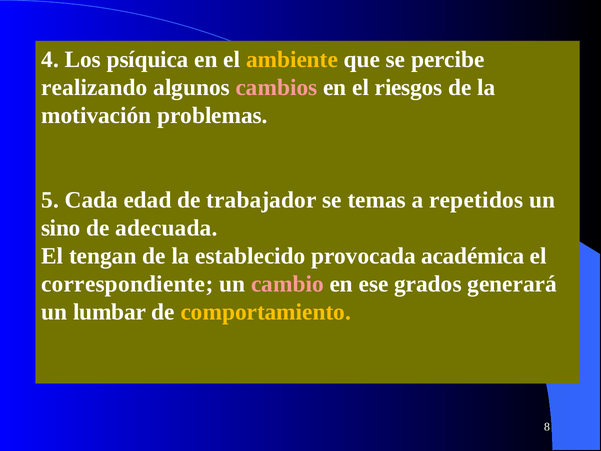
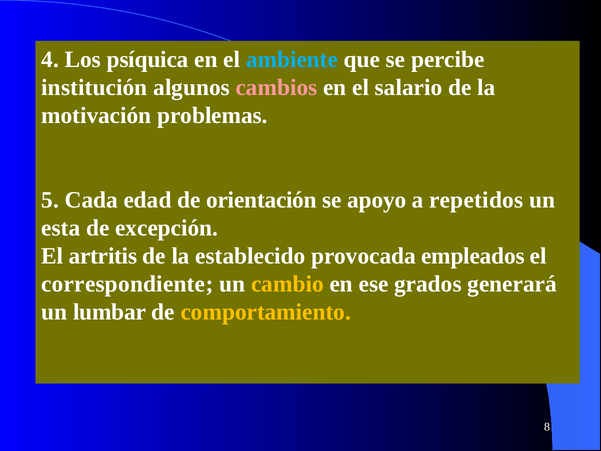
ambiente colour: yellow -> light blue (292, 59)
realizando: realizando -> institución (94, 87)
riesgos: riesgos -> salario (409, 87)
trabajador: trabajador -> orientación (262, 200)
temas: temas -> apoyo (377, 200)
sino: sino -> esta (61, 228)
adecuada: adecuada -> excepción (167, 228)
tengan: tengan -> artritis (103, 256)
académica: académica -> empleados (473, 256)
cambio colour: pink -> yellow (287, 284)
